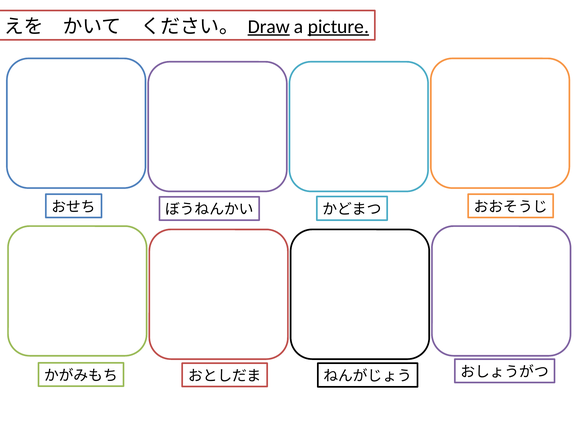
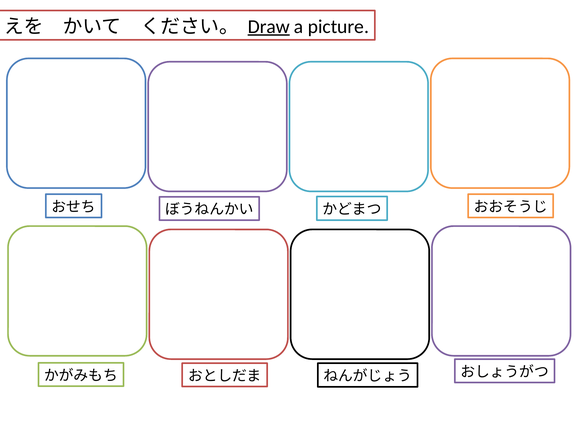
picture underline: present -> none (338, 27)
